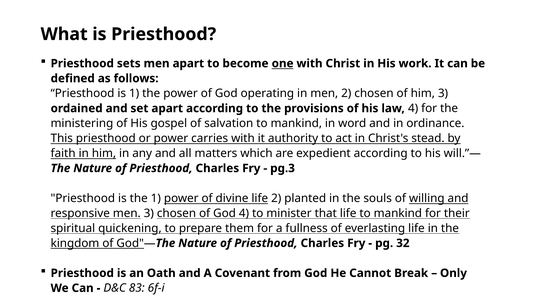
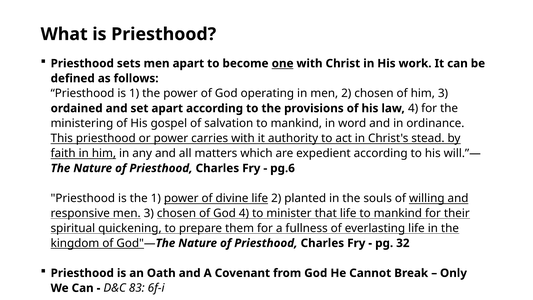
pg.3: pg.3 -> pg.6 (283, 168)
